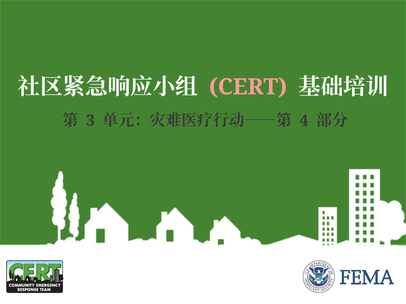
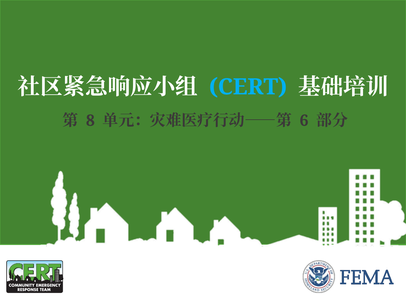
CERT colour: pink -> light blue (248, 87)
3: 3 -> 8 (90, 121)
4: 4 -> 6 (304, 121)
